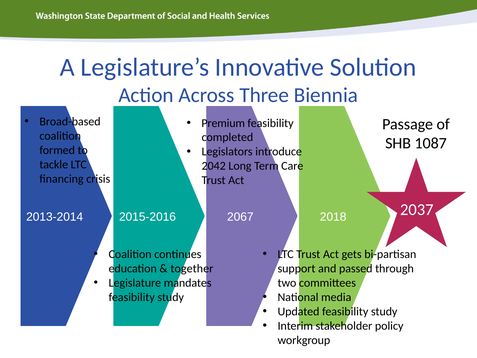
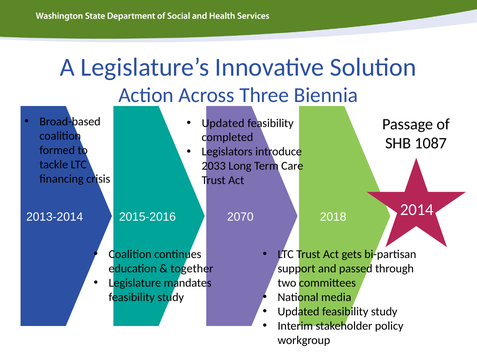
Premium: Premium -> Updated (223, 123)
2042: 2042 -> 2033 (214, 166)
2037: 2037 -> 2014 (417, 209)
2067: 2067 -> 2070 (240, 217)
